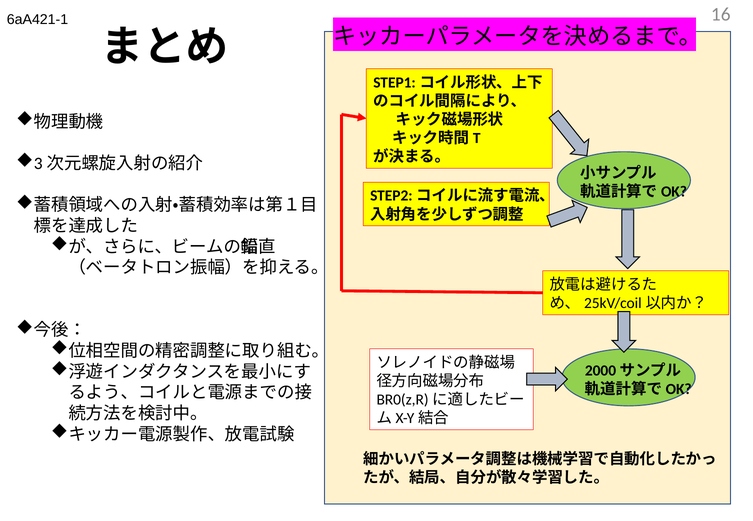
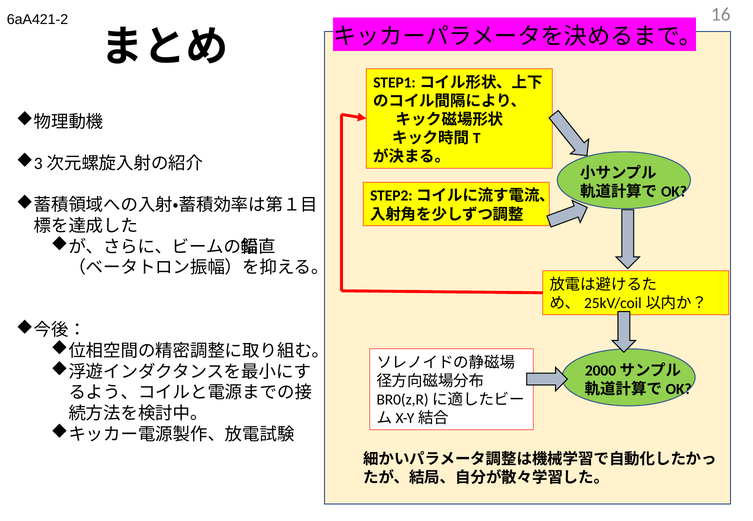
6aA421-1: 6aA421-1 -> 6aA421-2 (38, 20)
